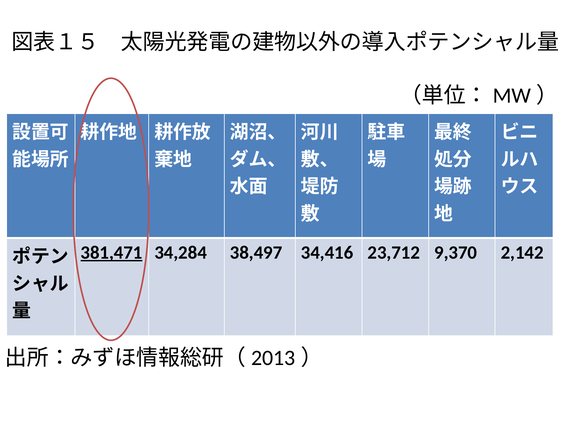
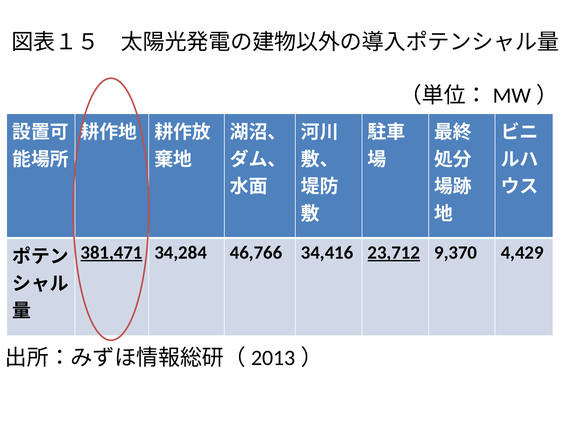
38,497: 38,497 -> 46,766 (256, 253)
23,712 underline: none -> present (394, 253)
2,142: 2,142 -> 4,429 (522, 253)
